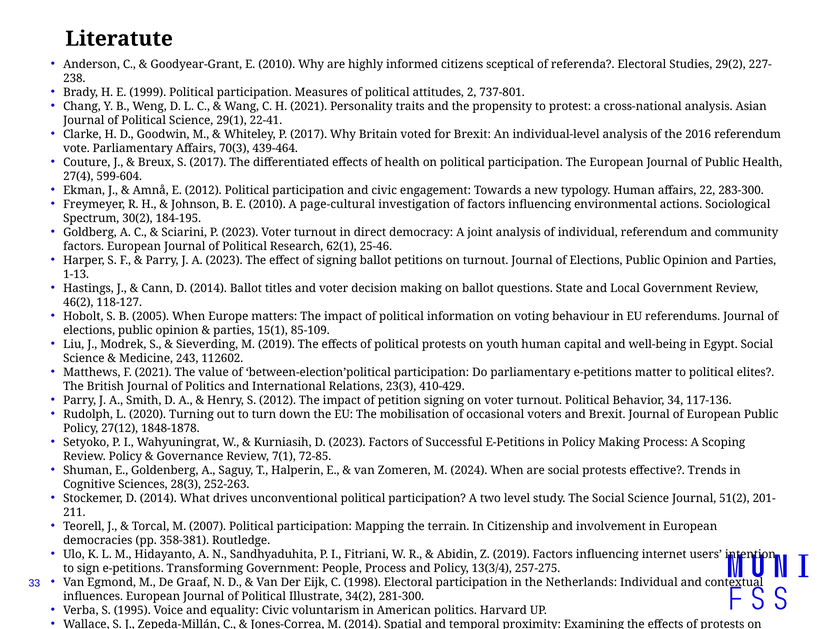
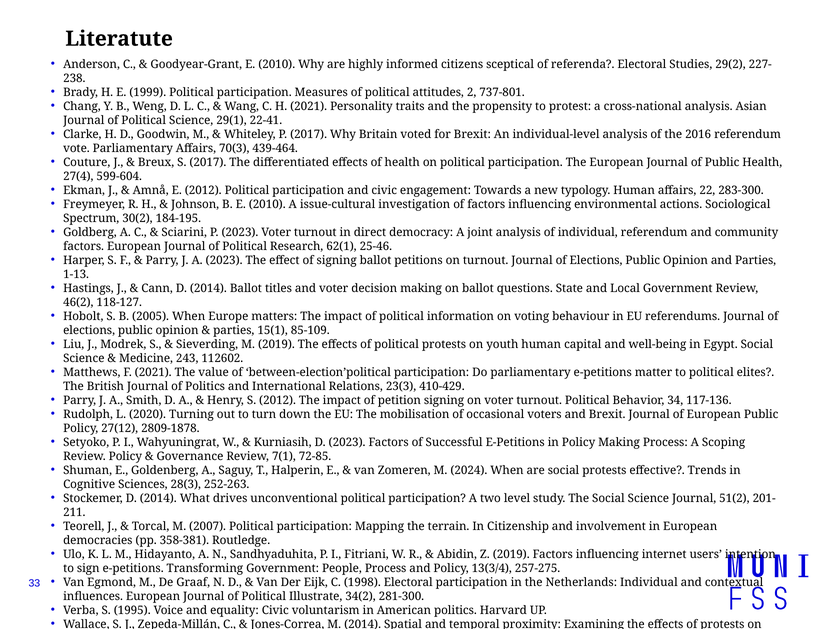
page-cultural: page-cultural -> issue-cultural (338, 204)
1848-1878: 1848-1878 -> 2809-1878 (170, 428)
